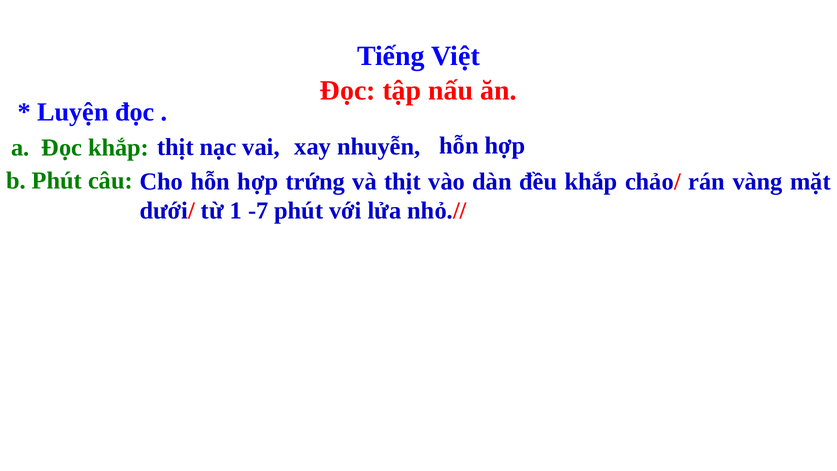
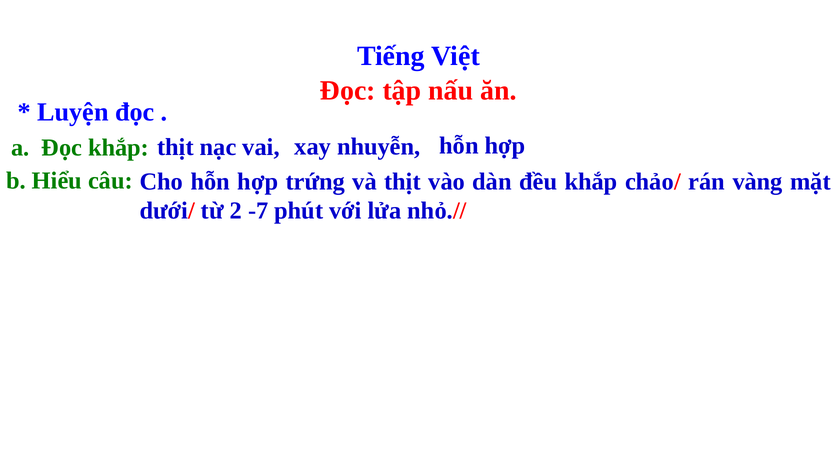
b Phút: Phút -> Hiểu (57, 181)
1: 1 -> 2 (236, 211)
